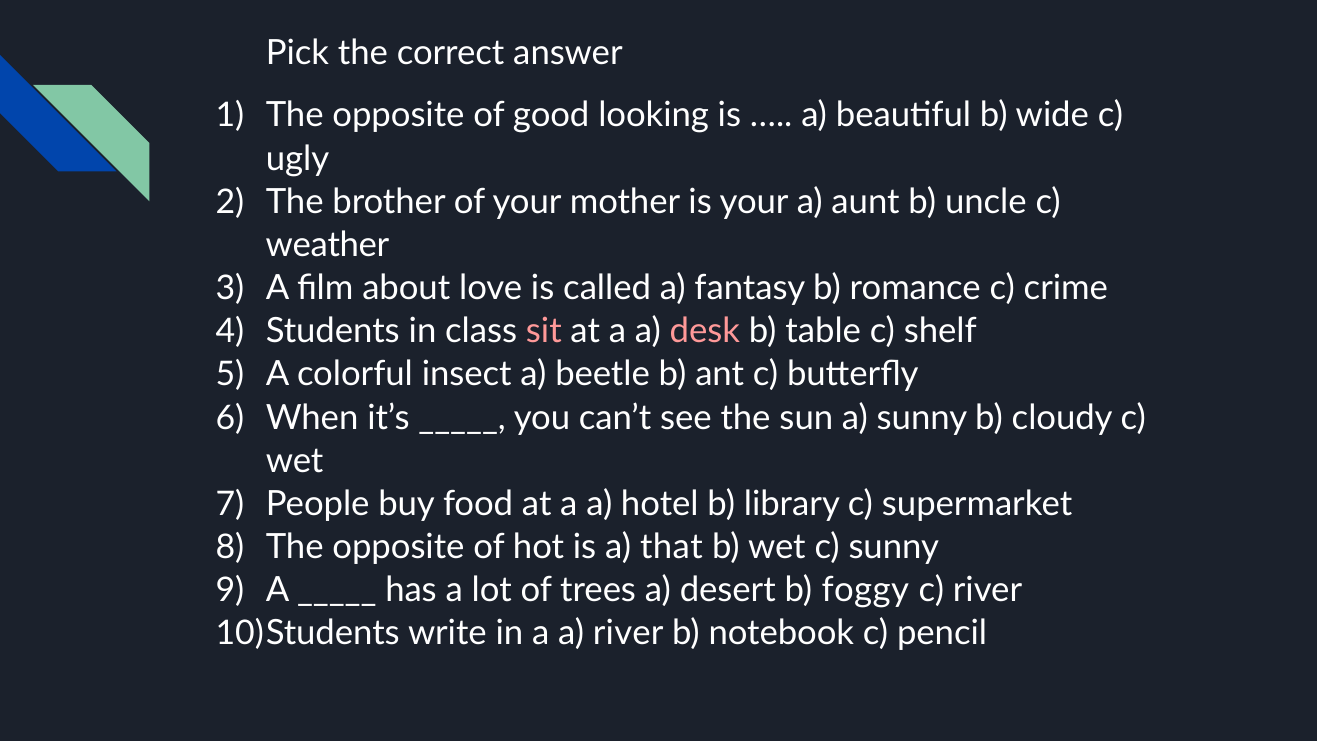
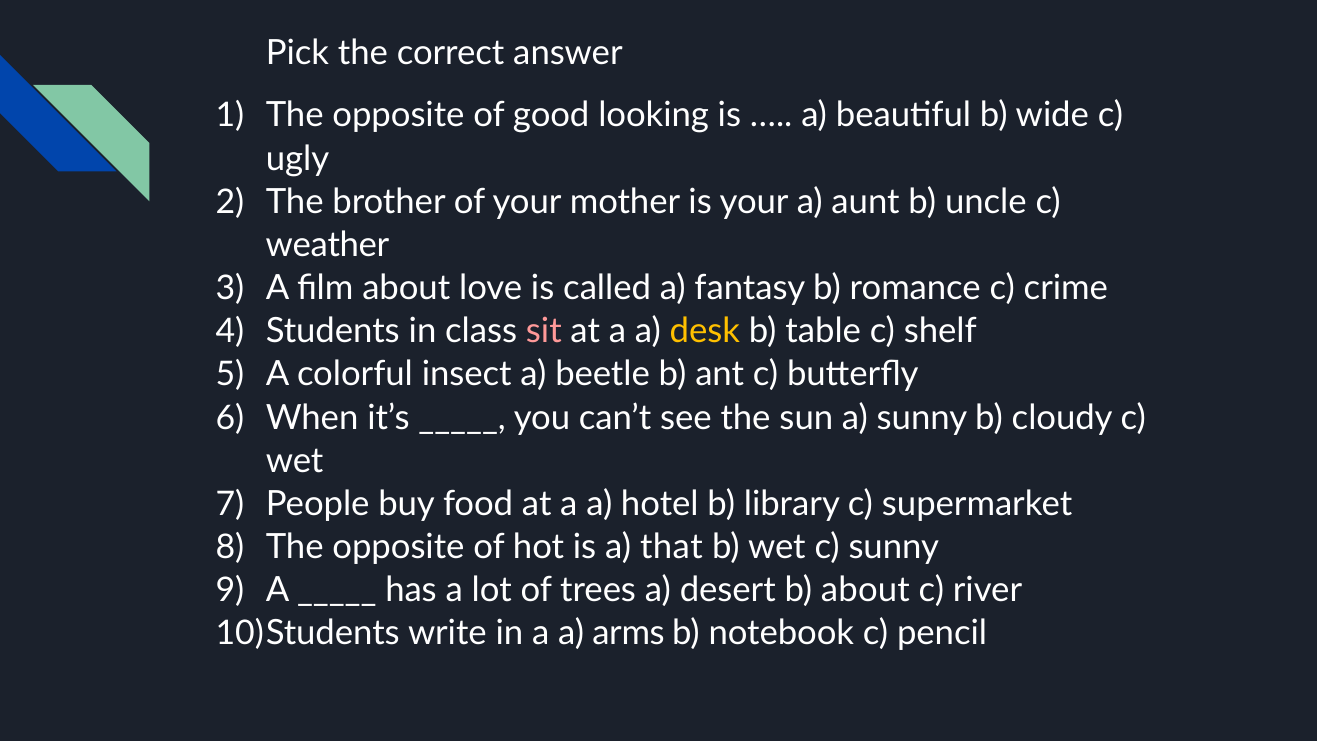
desk colour: pink -> yellow (705, 331)
b foggy: foggy -> about (865, 590)
a river: river -> arms (629, 633)
